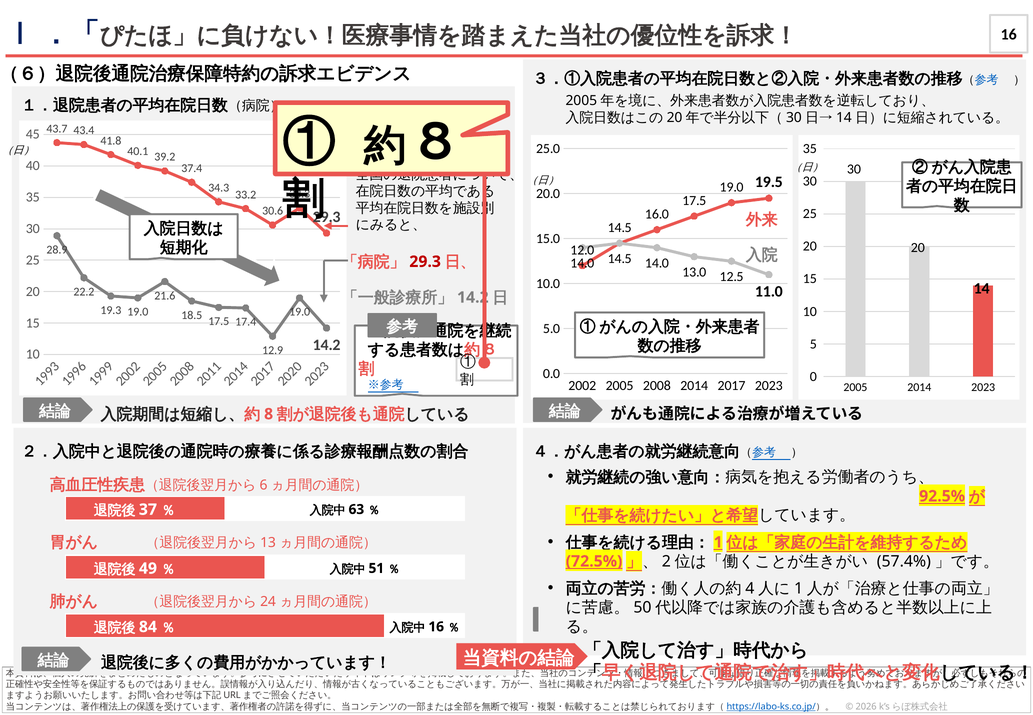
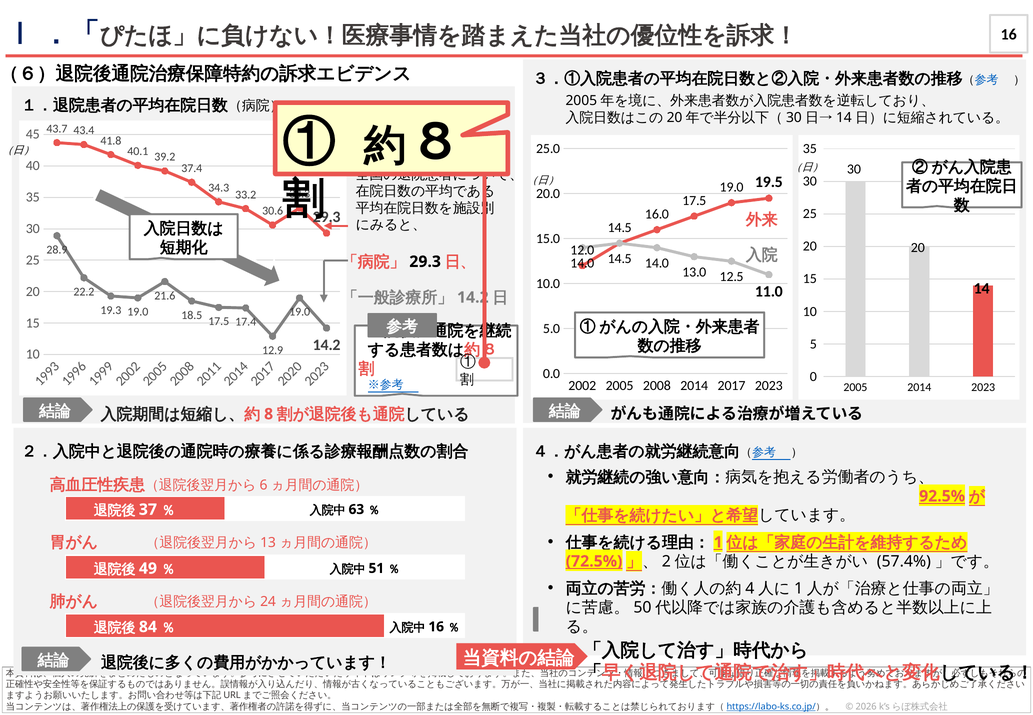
29.3 colour: red -> black (425, 262)
